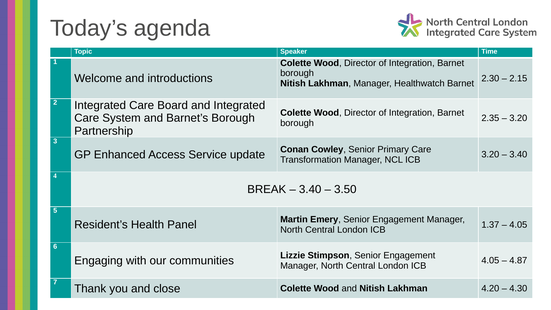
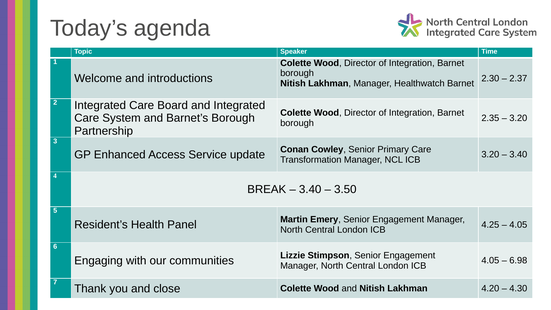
2.15: 2.15 -> 2.37 (518, 78)
1.37: 1.37 -> 4.25 (490, 225)
4.87: 4.87 -> 6.98 (518, 261)
